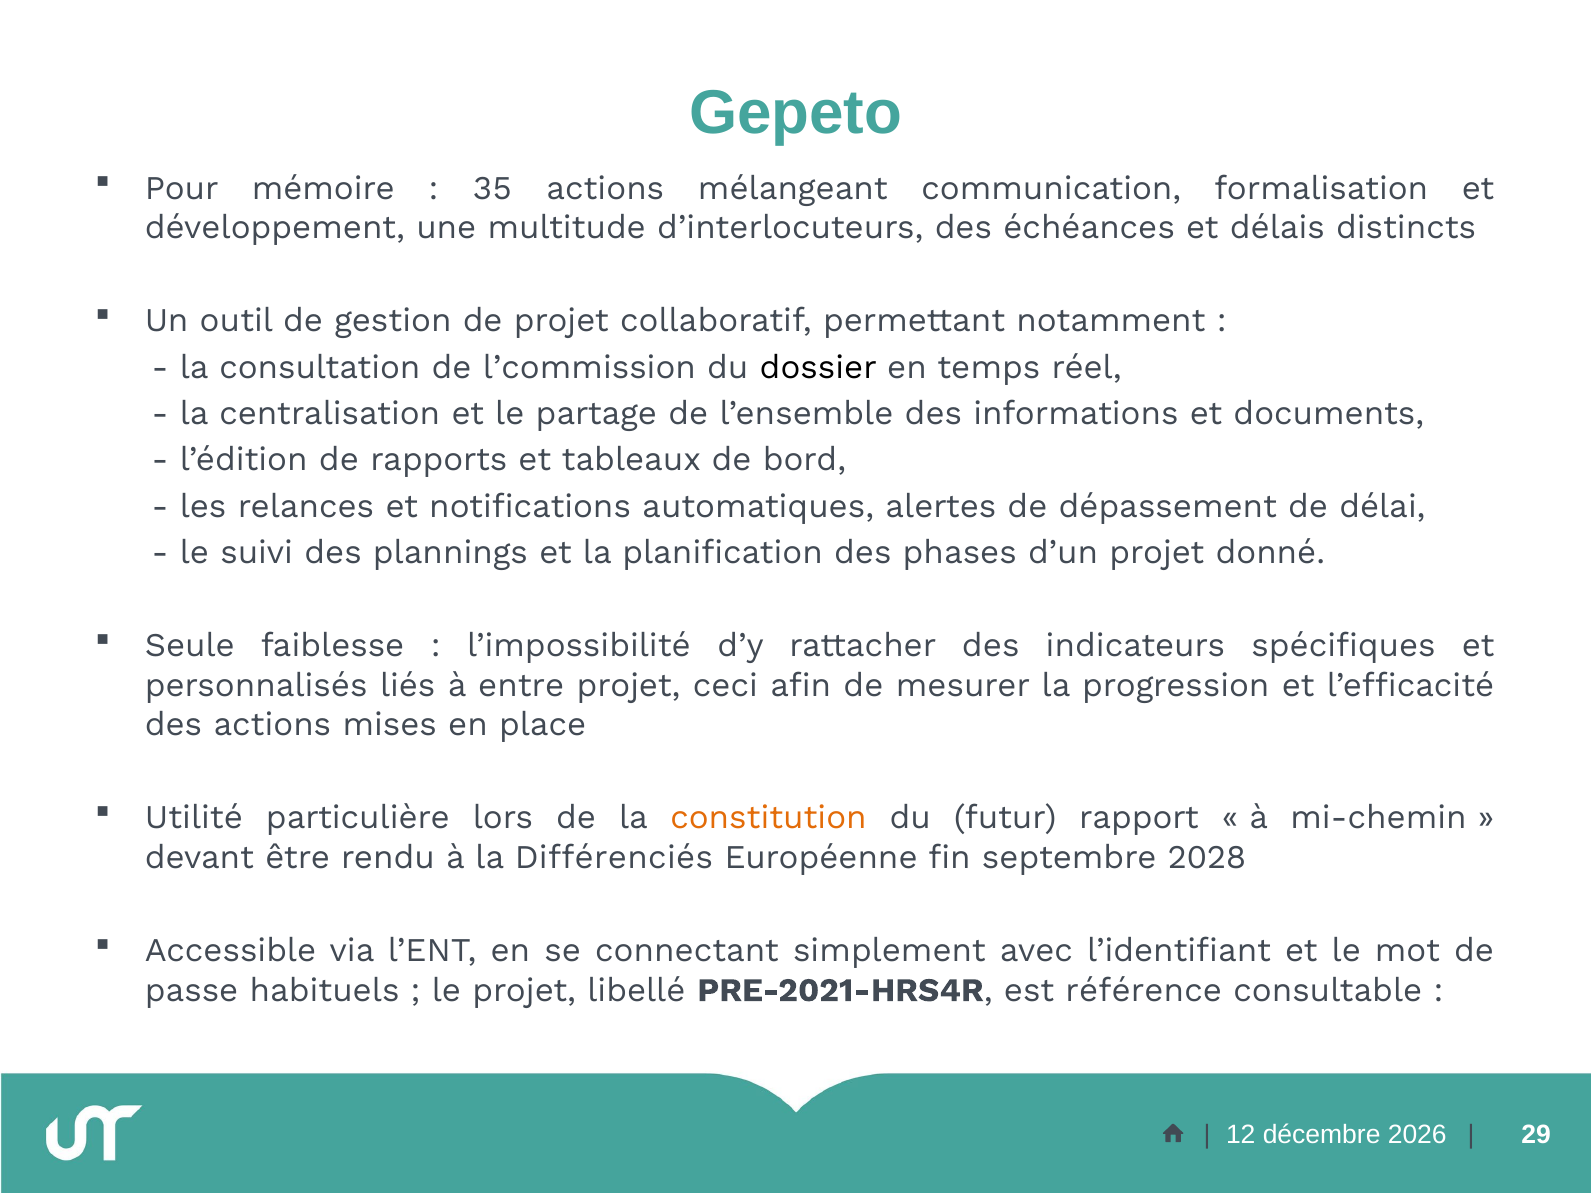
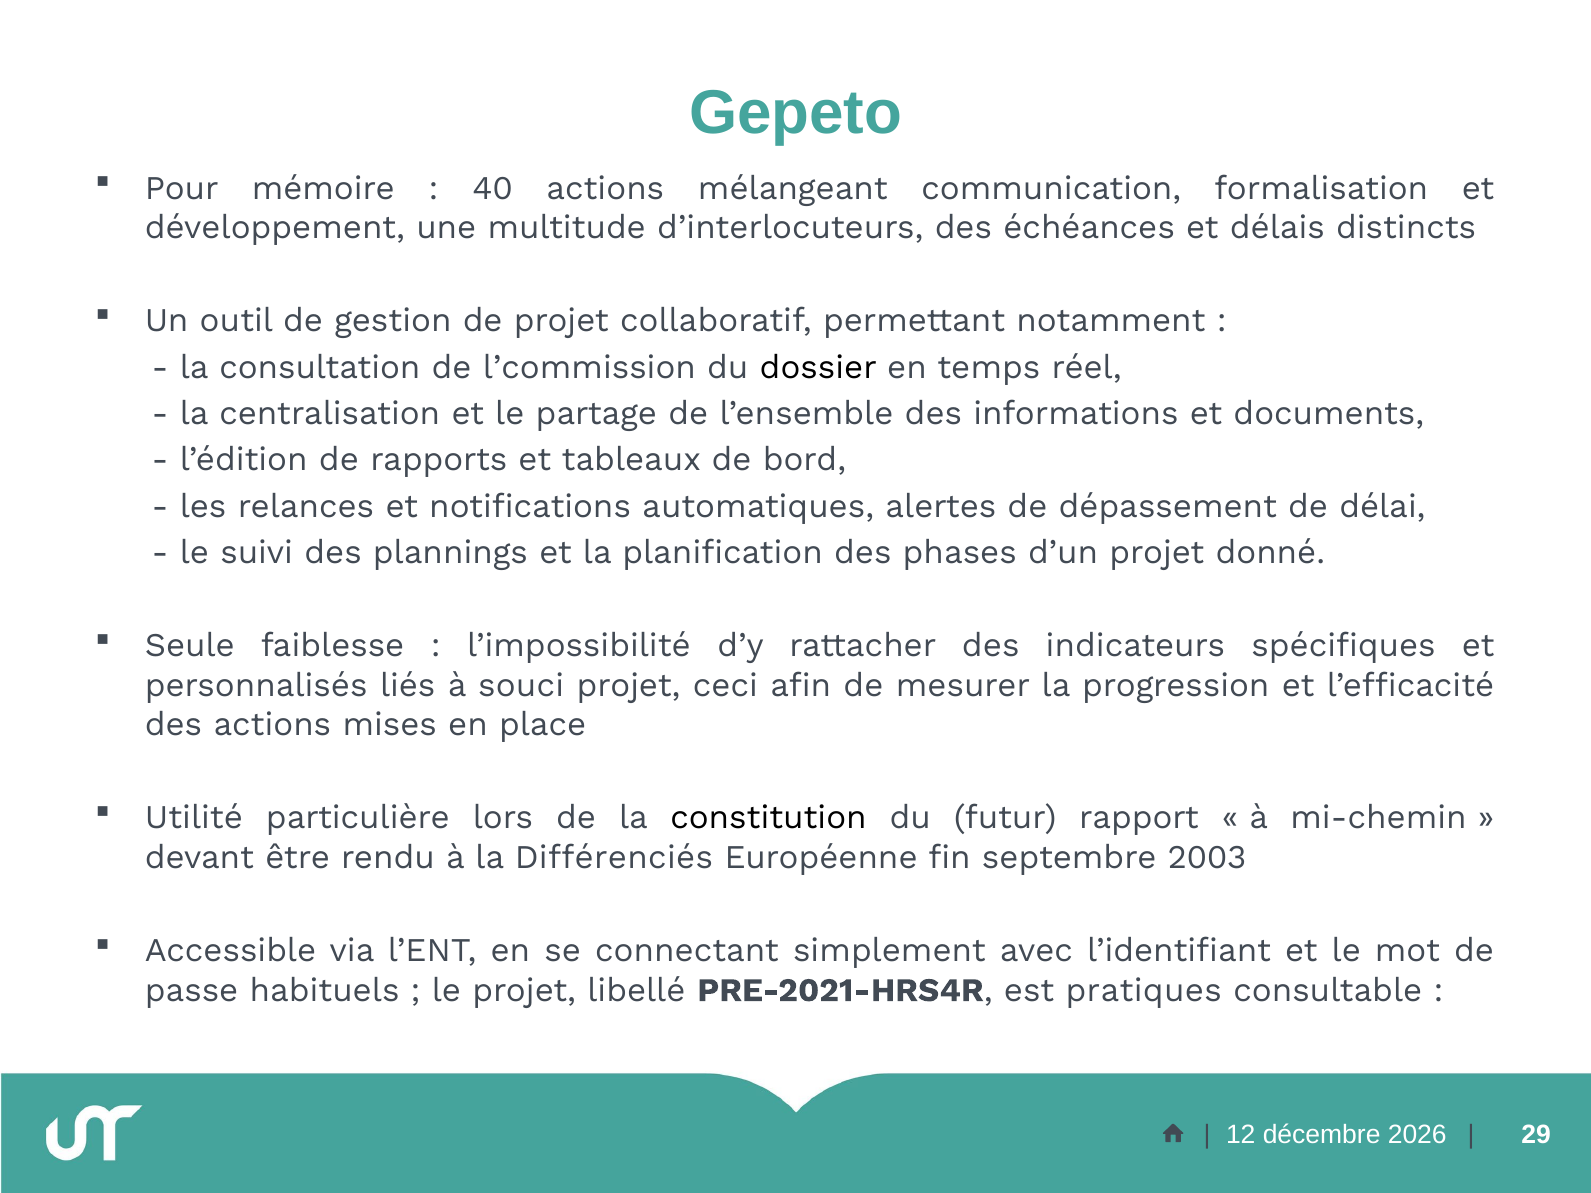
35: 35 -> 40 (493, 188)
entre: entre -> souci (521, 685)
constitution colour: orange -> black (768, 818)
2028: 2028 -> 2003 (1207, 858)
référence: référence -> pratiques (1144, 990)
